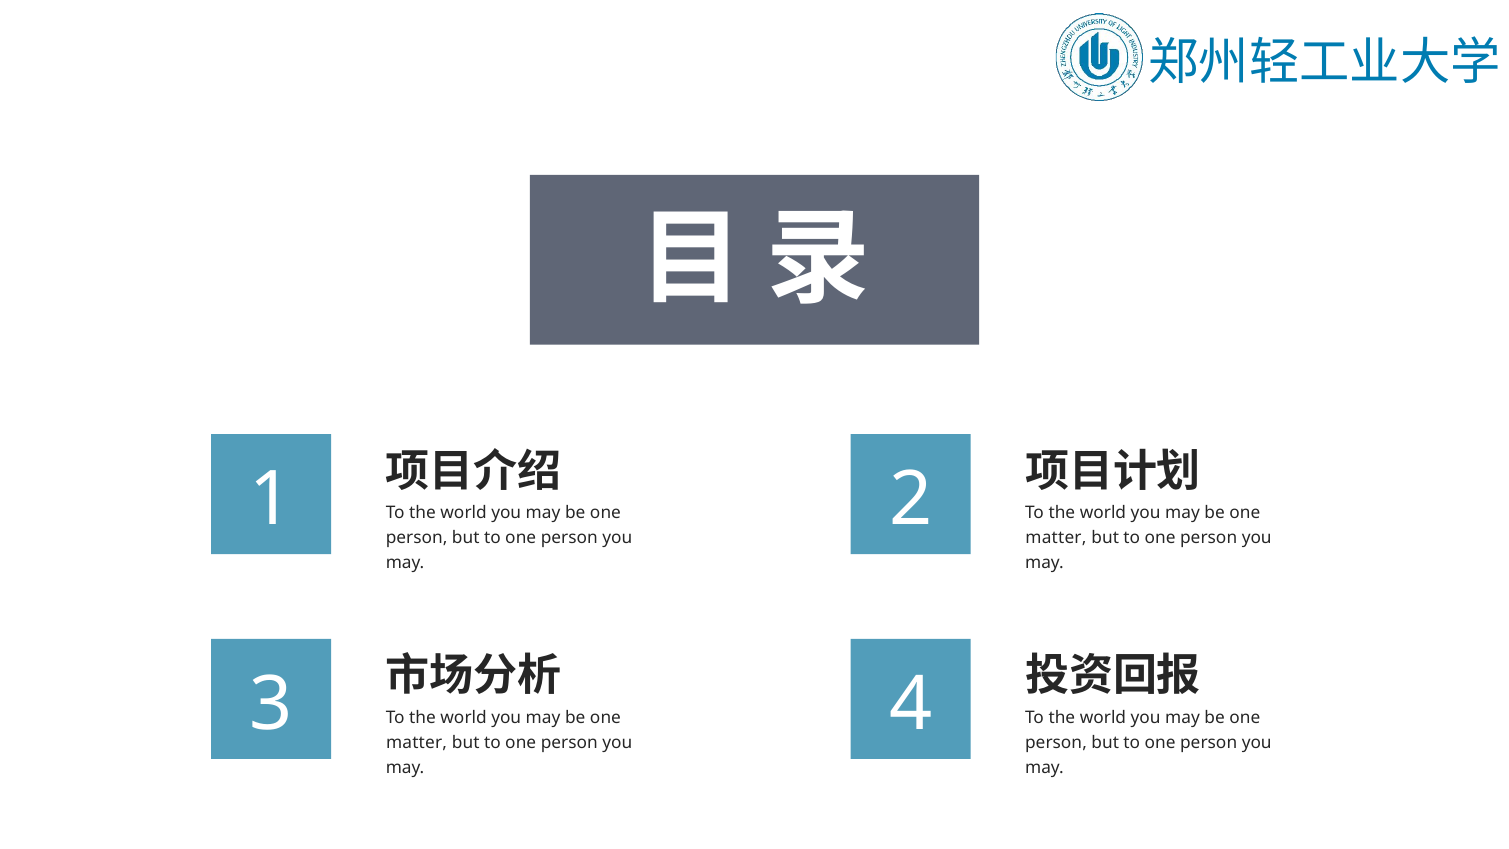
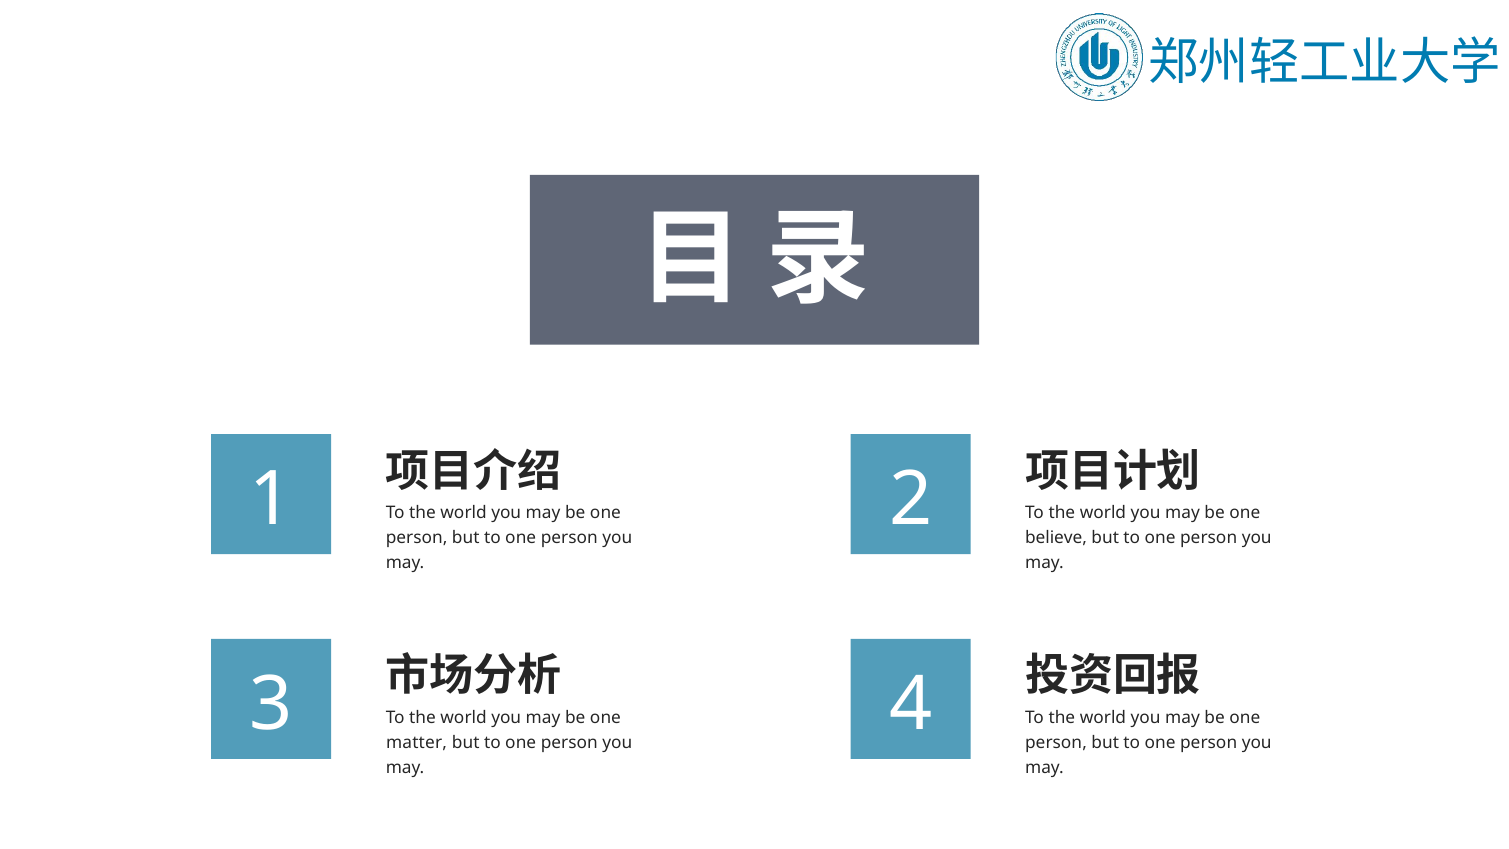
matter: matter -> believe (1056, 538)
